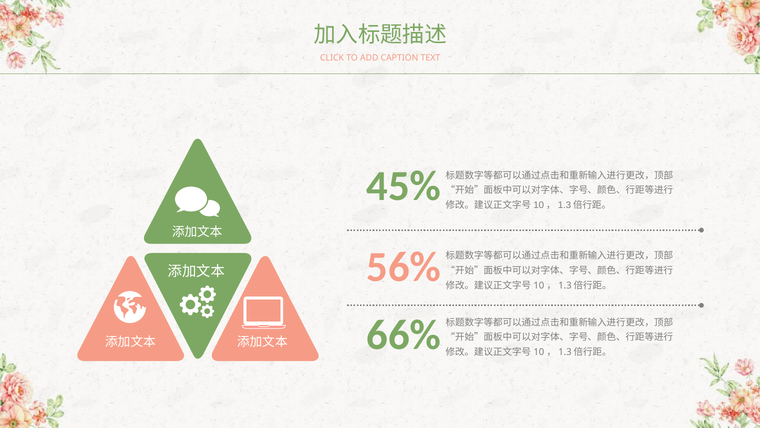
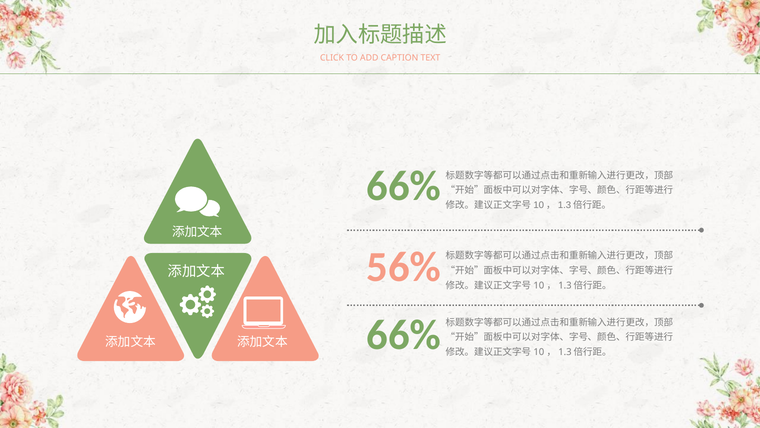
45%: 45% -> 66% (404, 186)
